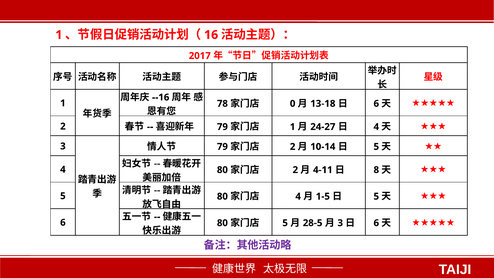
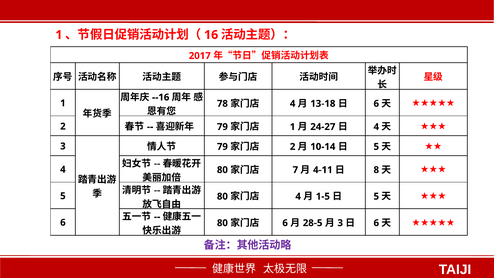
0: 0 -> 4 (293, 104)
2: 2 -> 7 (295, 170)
5: 5 -> 6 (285, 223)
